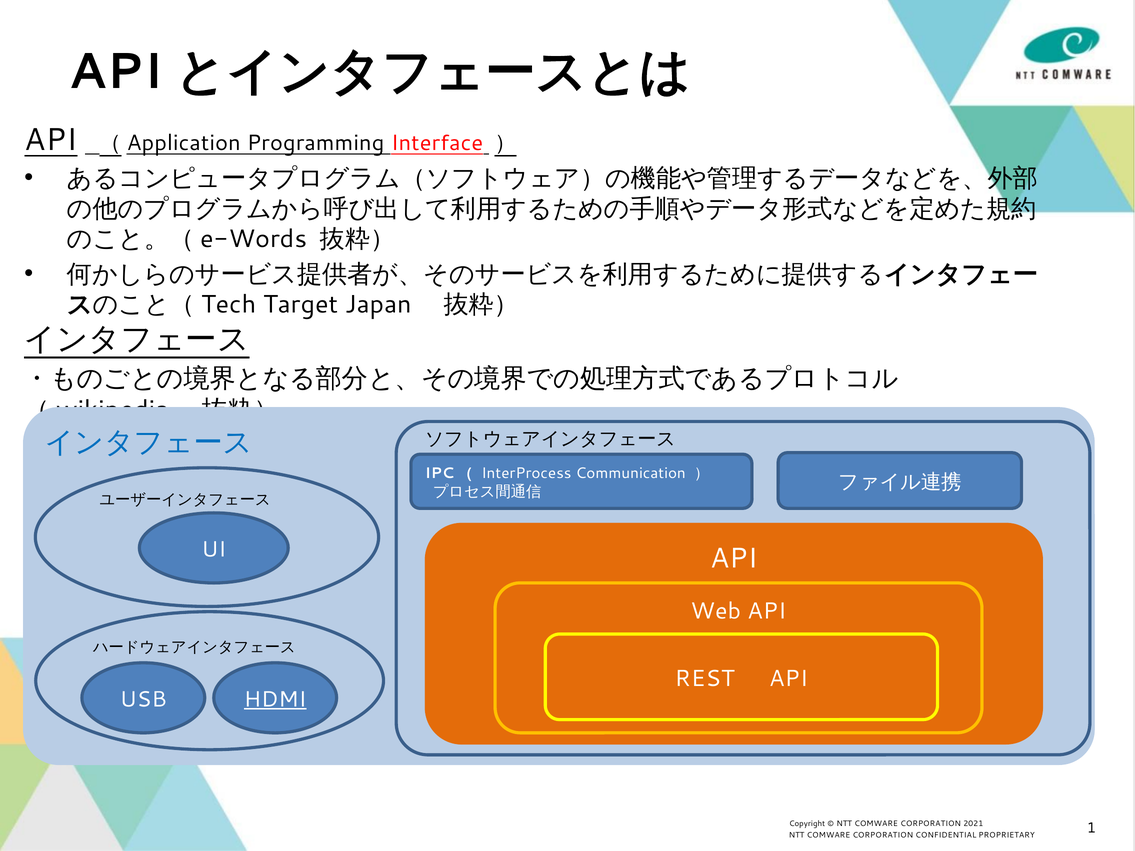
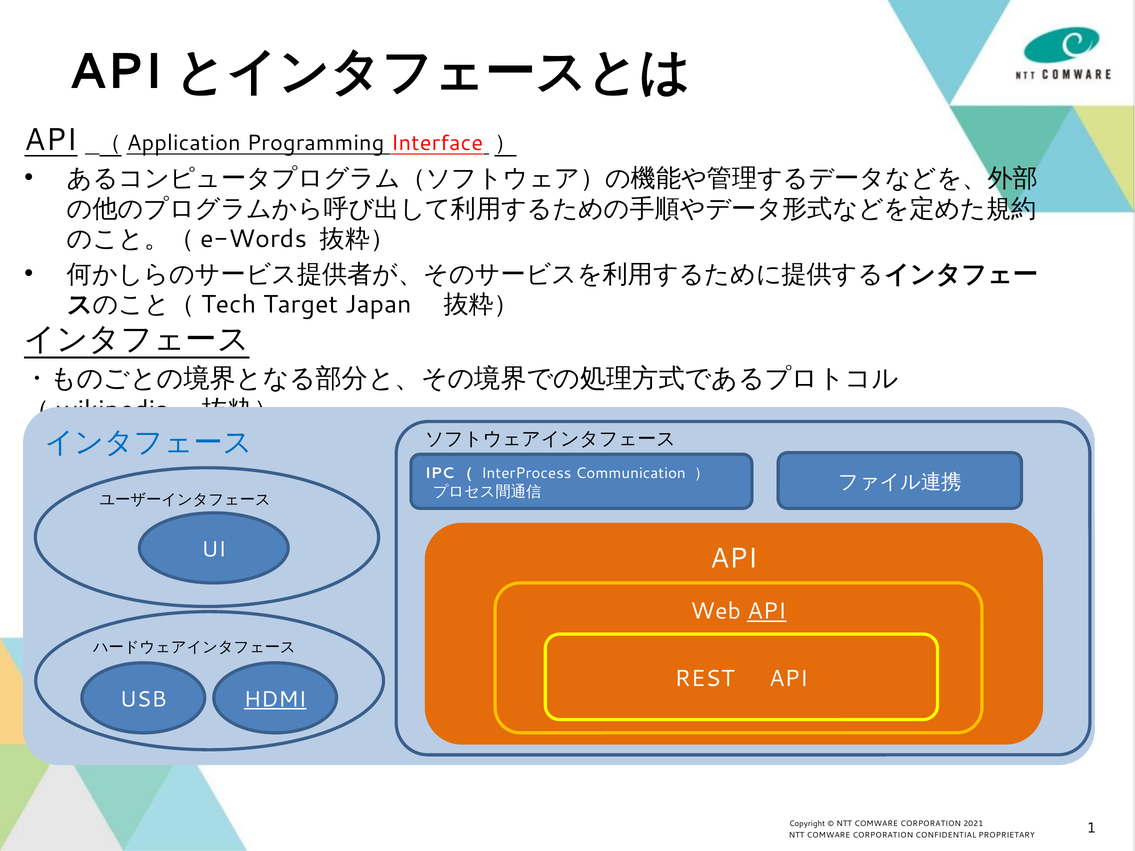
API underline: none -> present (767, 612)
